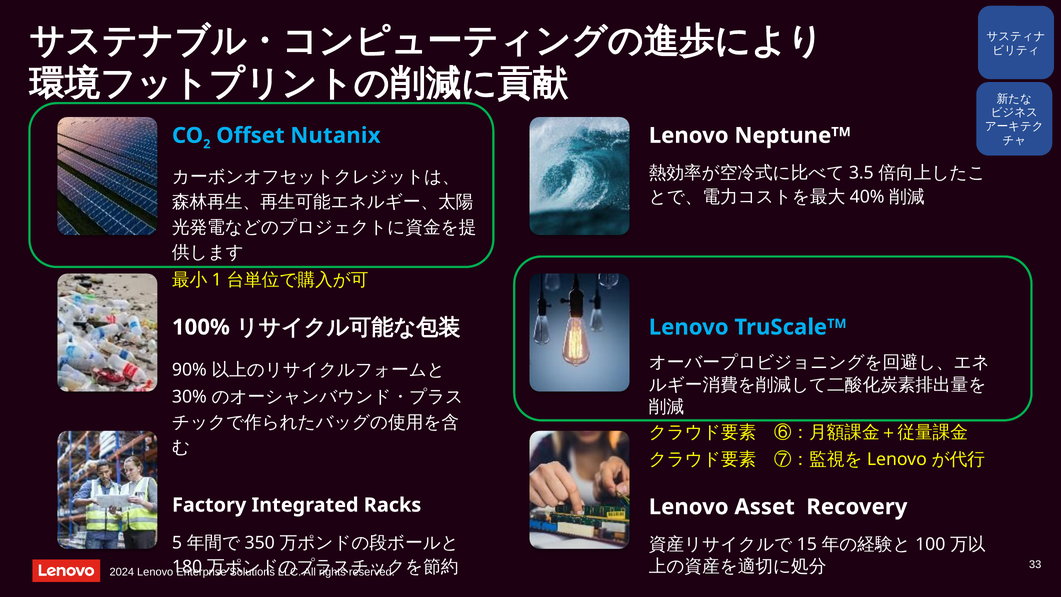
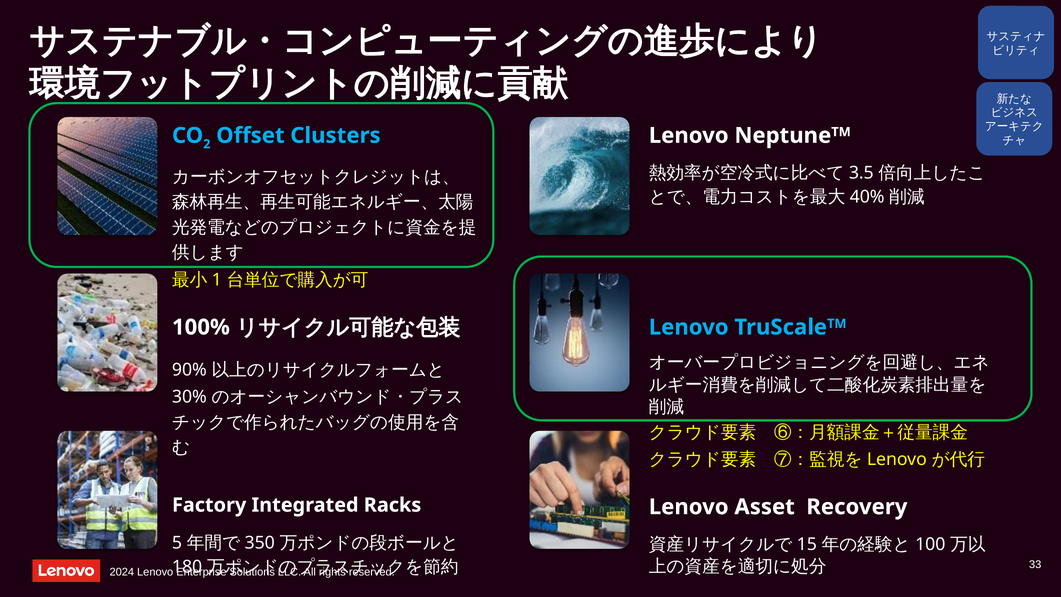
Nutanix: Nutanix -> Clusters (335, 136)
